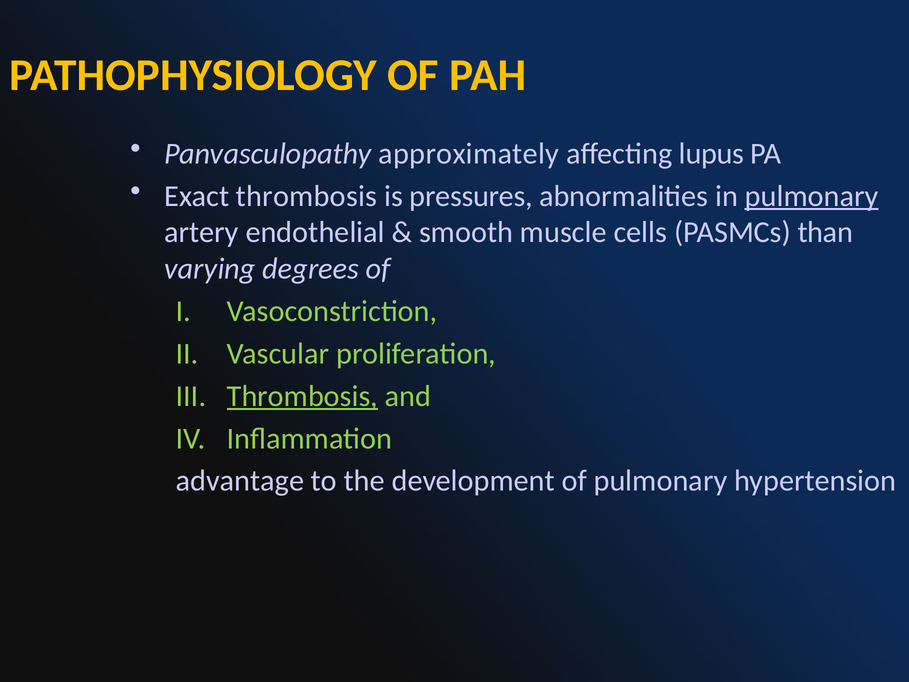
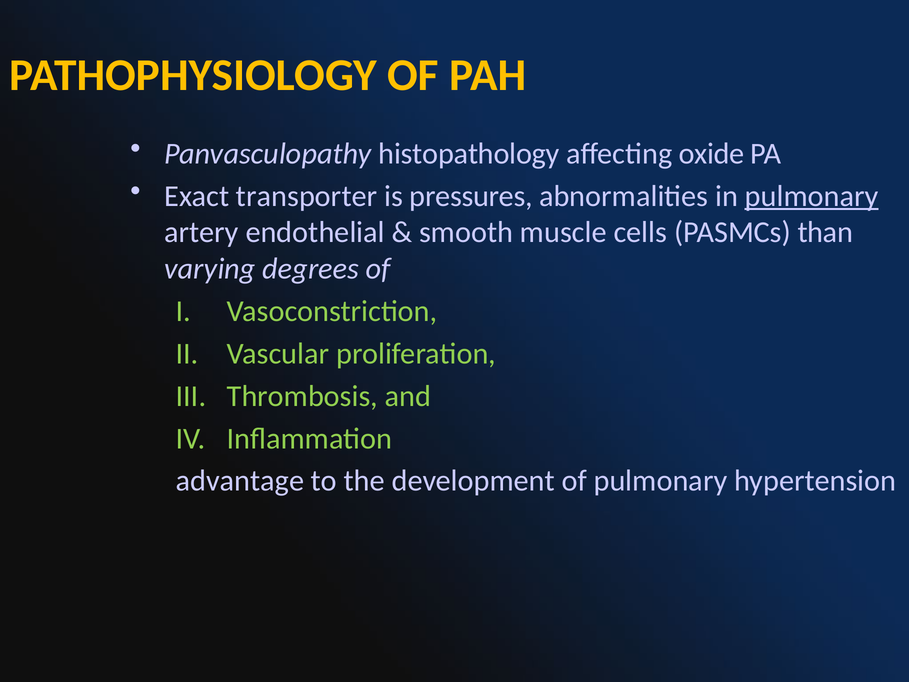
approximately: approximately -> histopathology (469, 154)
lupus: lupus -> oxide (712, 154)
Exact thrombosis: thrombosis -> transporter (307, 196)
Thrombosis underline: present -> none (302, 396)
